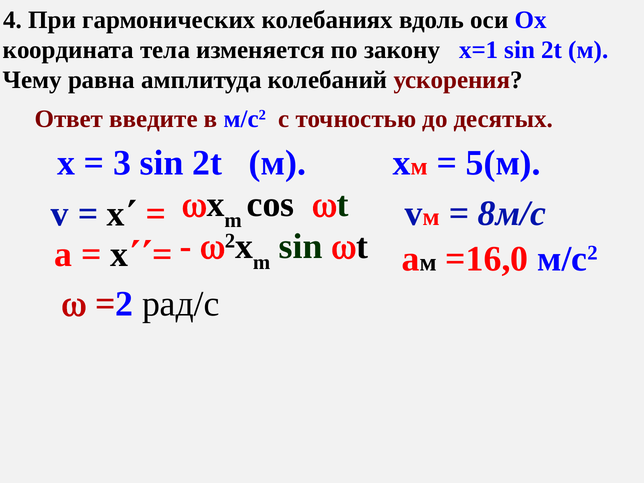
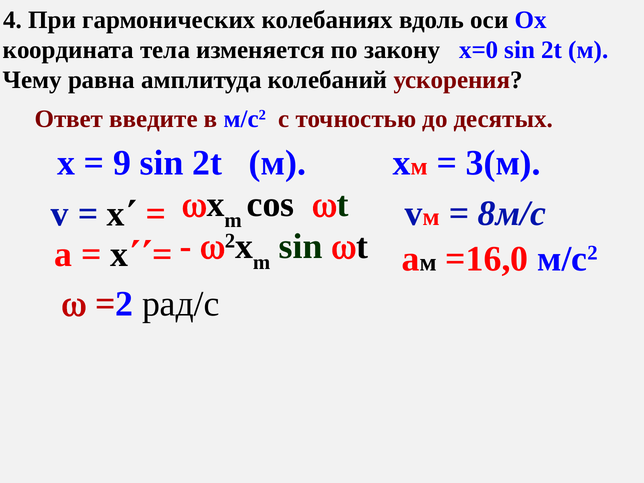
х=1: х=1 -> х=0 (479, 50)
3: 3 -> 9 (122, 163)
5(м: 5(м -> 3(м (503, 163)
